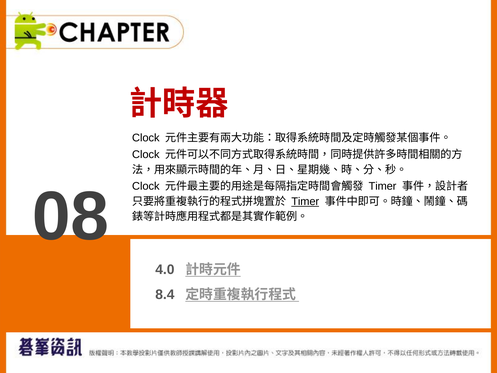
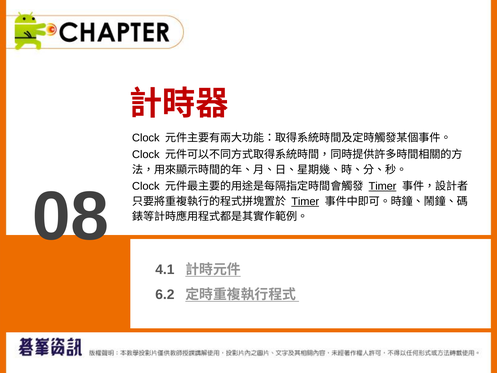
Timer underline: none -> present (383, 186)
4.0: 4.0 -> 4.1 (165, 270)
8.4: 8.4 -> 6.2 (165, 294)
